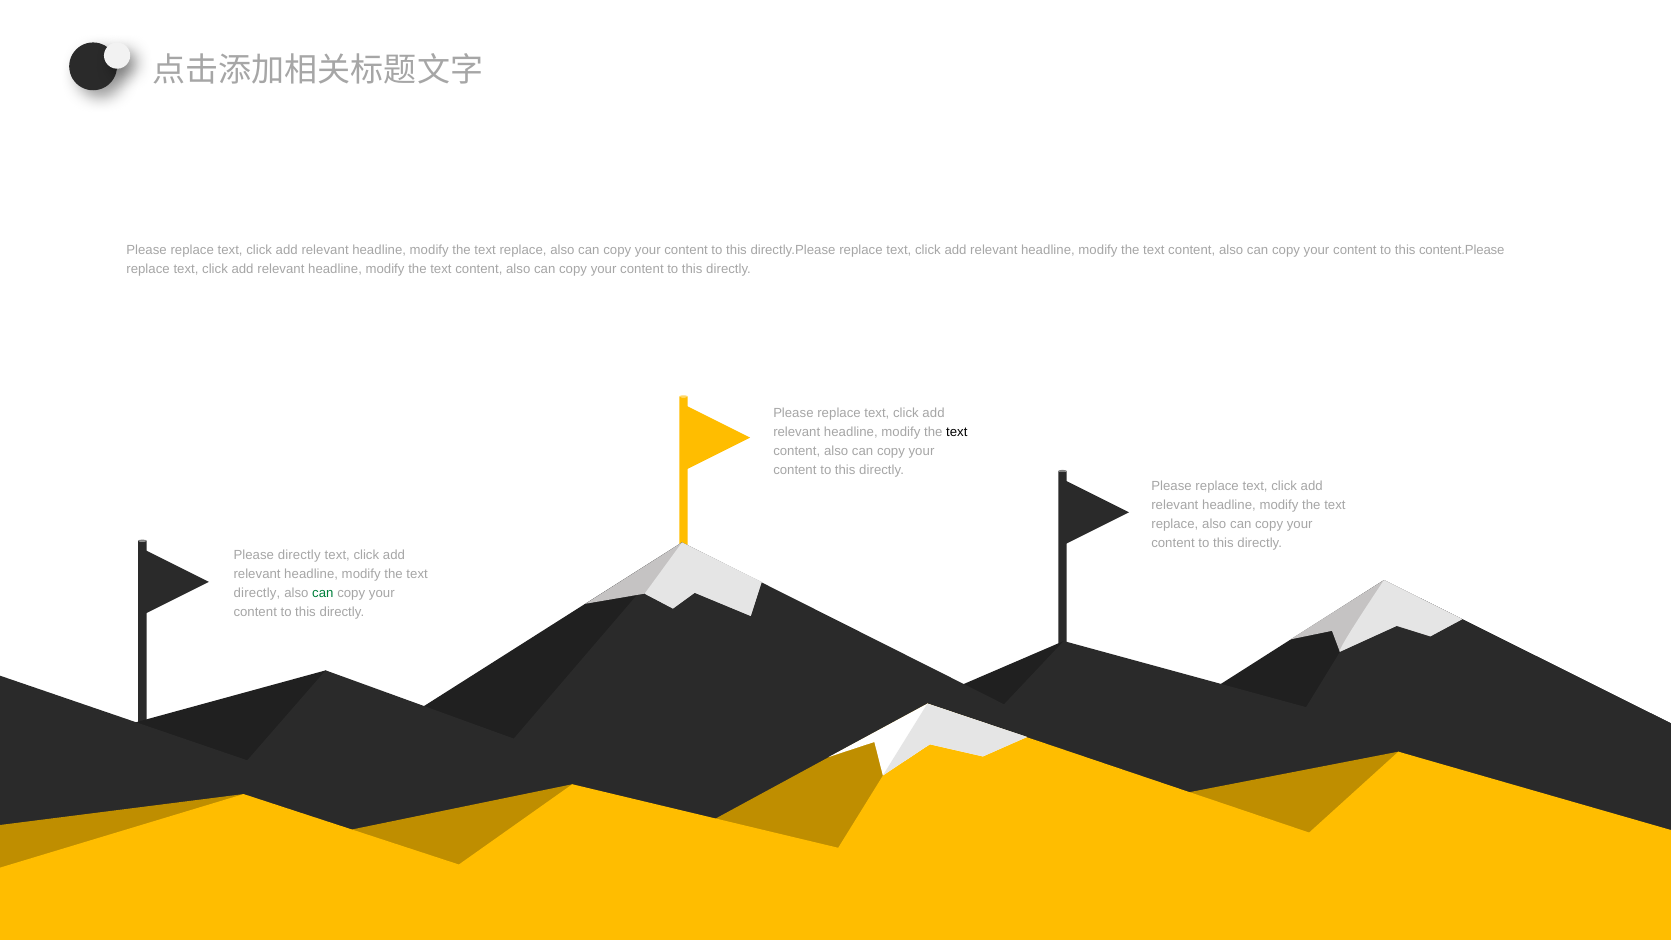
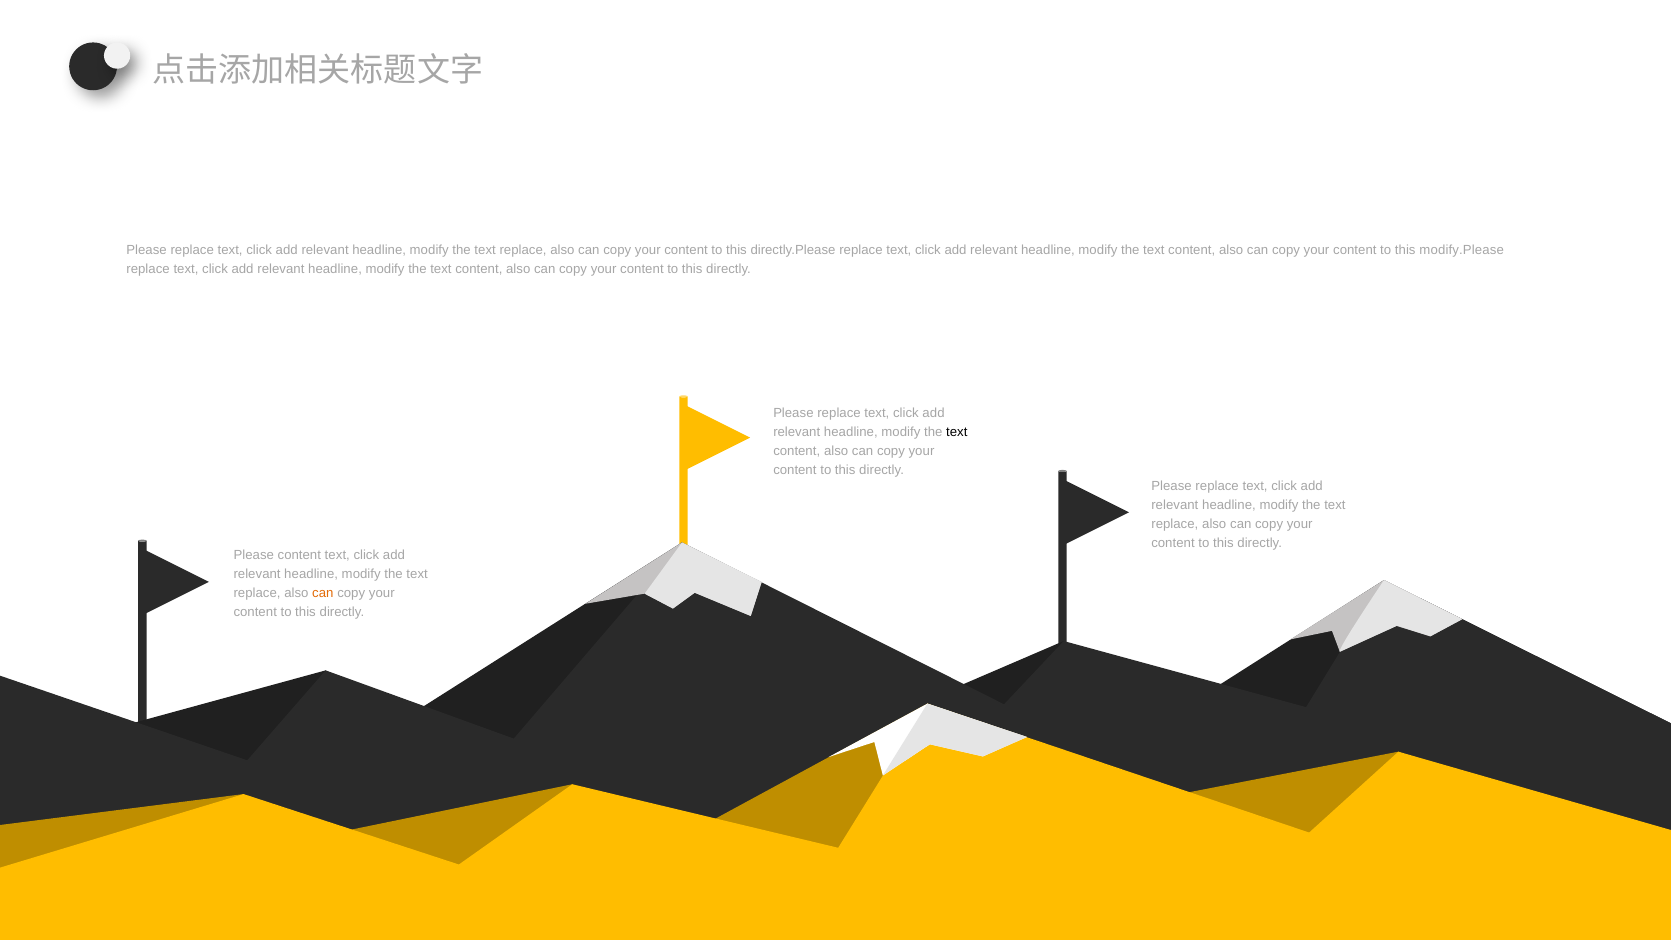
content.Please: content.Please -> modify.Please (1462, 250)
Please directly: directly -> content (299, 556)
directly: directly -> replace (257, 593)
can colour: green -> orange (323, 593)
